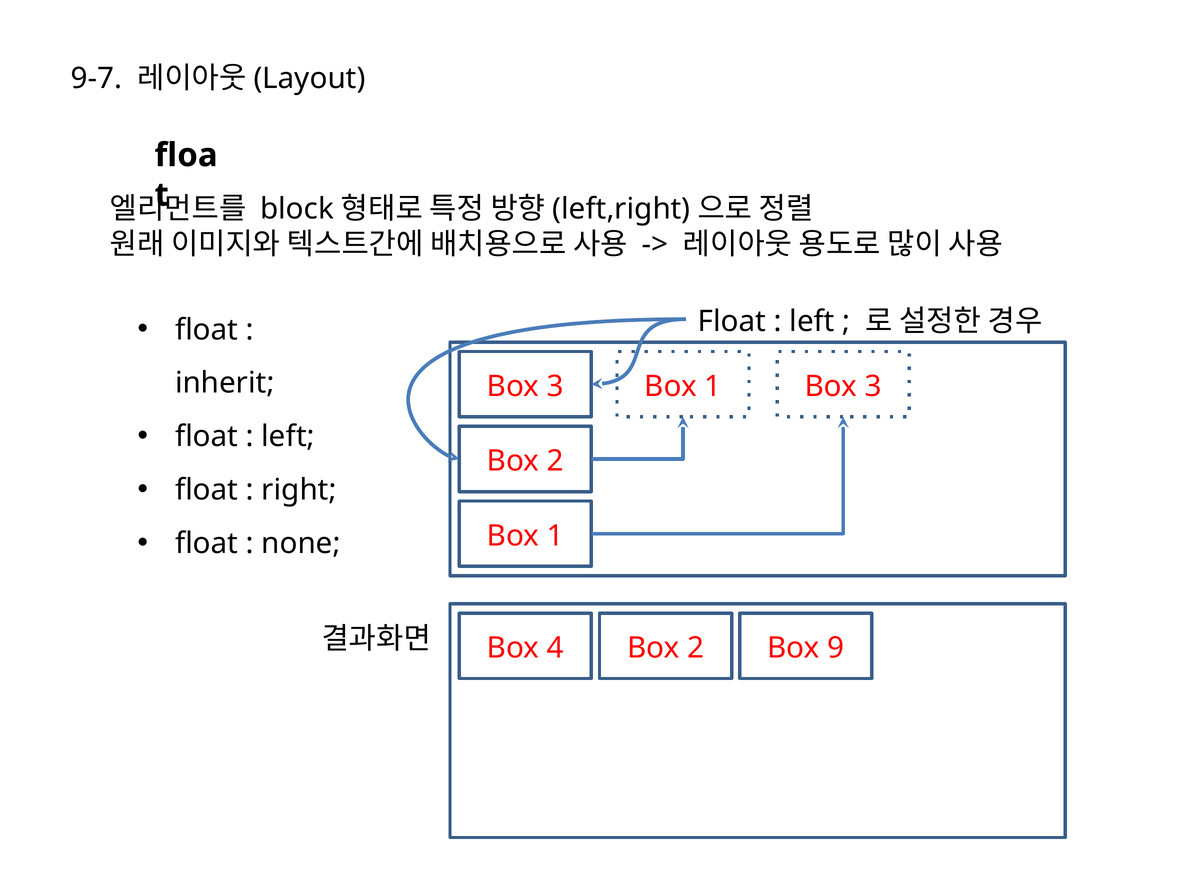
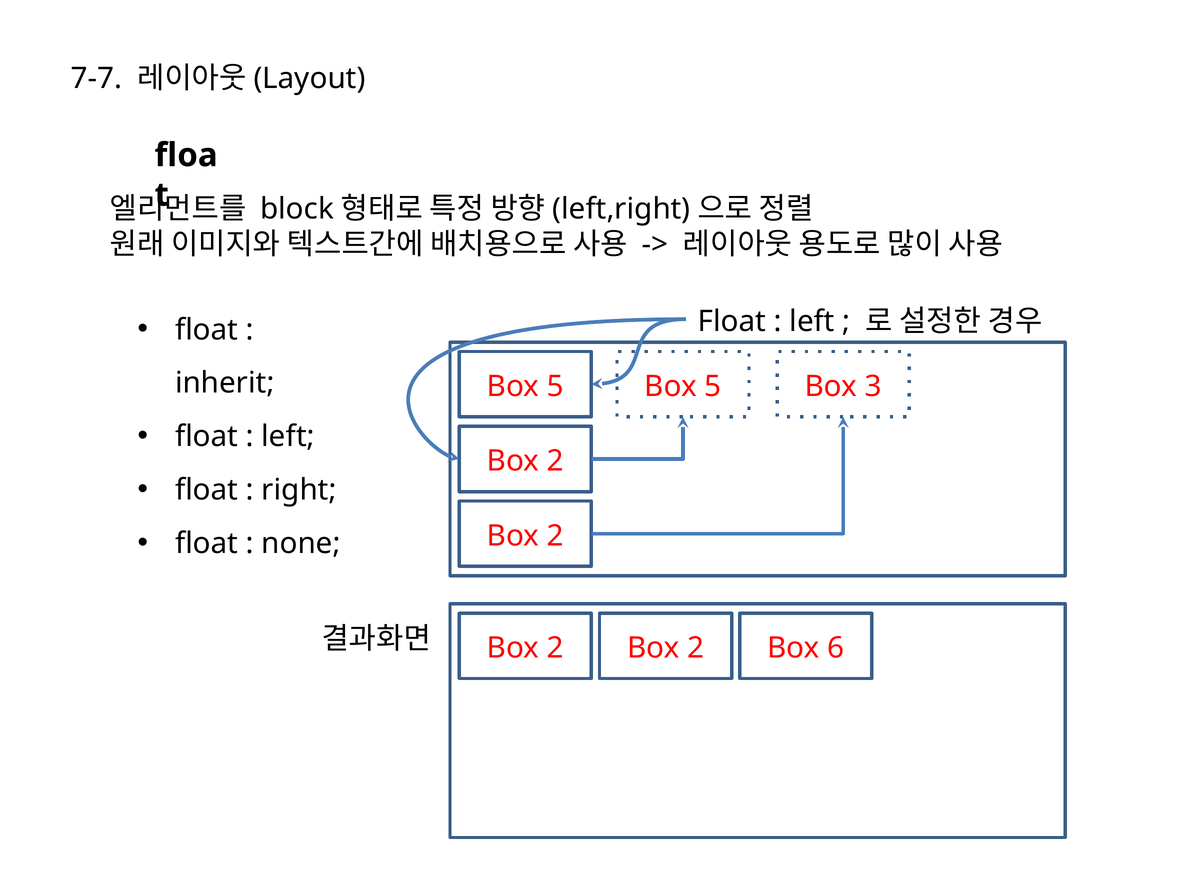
9-7: 9-7 -> 7-7 (97, 78)
3: 3 -> 5 (555, 386)
1: 1 -> 5 (713, 386)
1: 1 -> 2 (555, 536)
4: 4 -> 2 (555, 648)
9: 9 -> 6 (836, 648)
